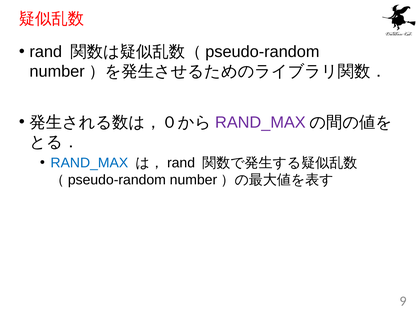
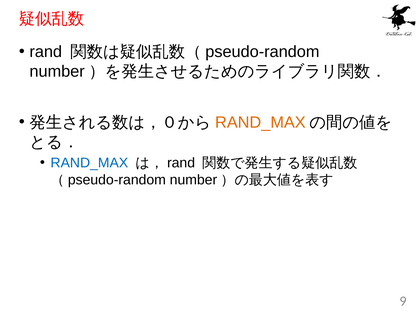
RAND_MAX colour: purple -> orange (260, 122)
